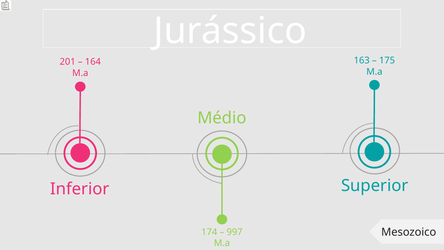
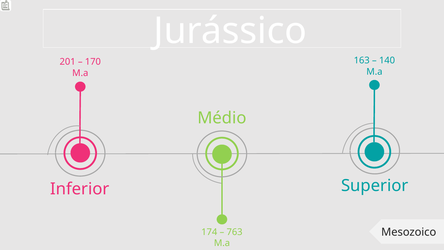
175: 175 -> 140 (387, 60)
164: 164 -> 170 (93, 62)
997: 997 -> 763 (235, 232)
